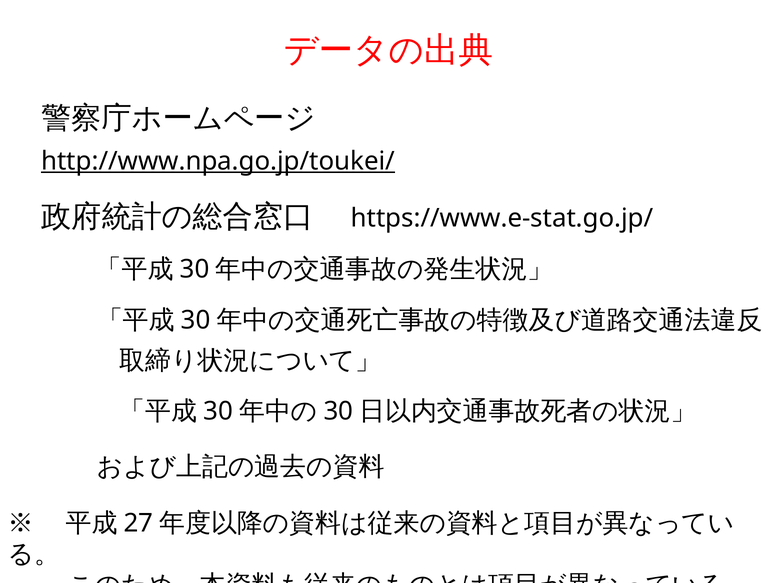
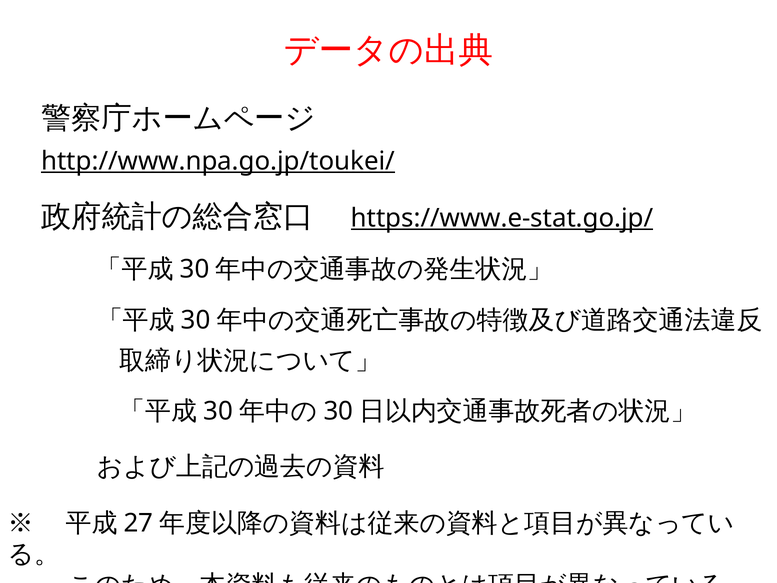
https://www.e-stat.go.jp/ underline: none -> present (502, 218)
